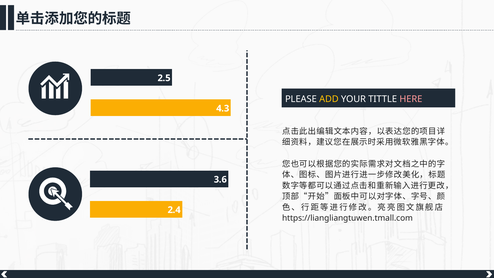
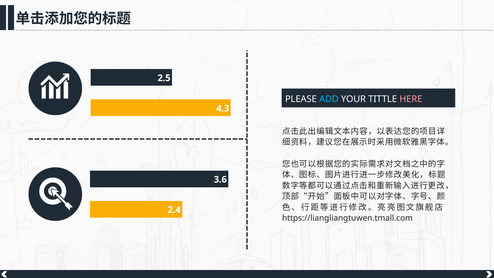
ADD colour: yellow -> light blue (329, 99)
